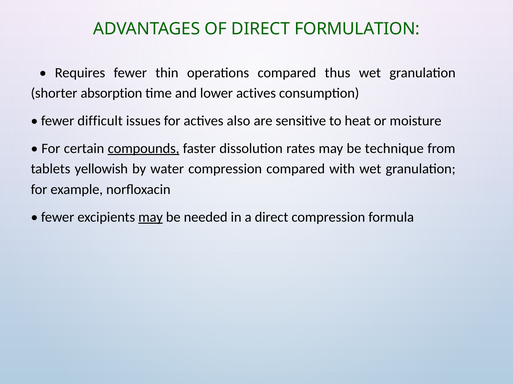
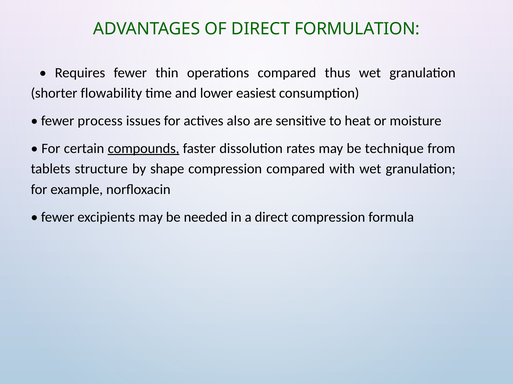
absorption: absorption -> flowability (111, 93)
lower actives: actives -> easiest (256, 93)
difficult: difficult -> process (100, 121)
yellowish: yellowish -> structure (101, 169)
water: water -> shape (167, 169)
may underline: present -> none (151, 217)
